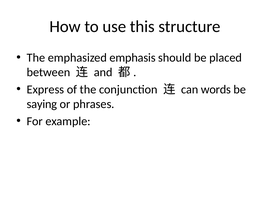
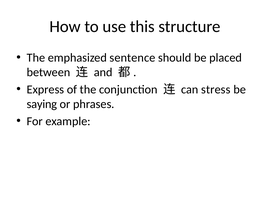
emphasis: emphasis -> sentence (132, 57)
words: words -> stress (216, 89)
